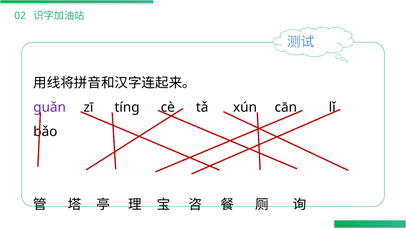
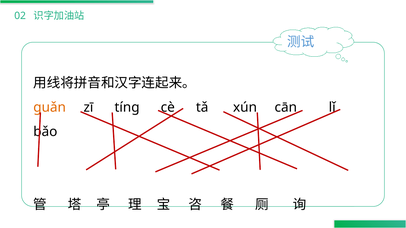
ɡuǎn colour: purple -> orange (50, 108)
